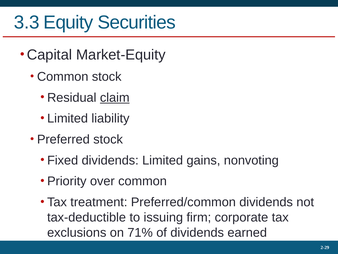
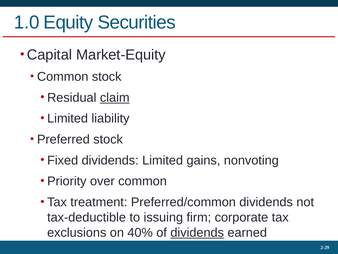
3.3: 3.3 -> 1.0 (27, 22)
71%: 71% -> 40% (140, 232)
dividends underline: none -> present (197, 232)
